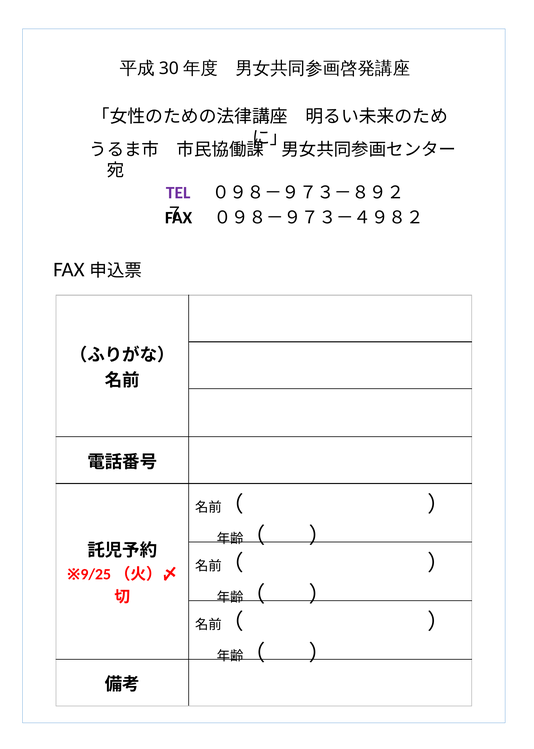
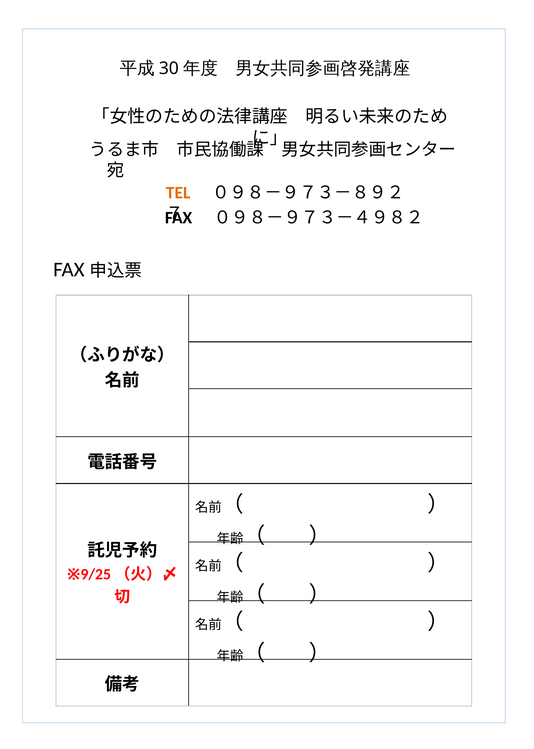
TEL colour: purple -> orange (178, 193)
